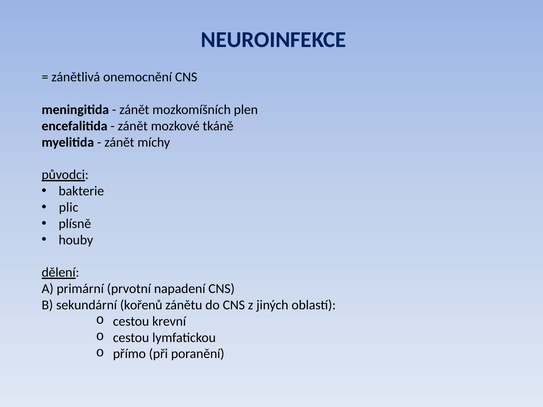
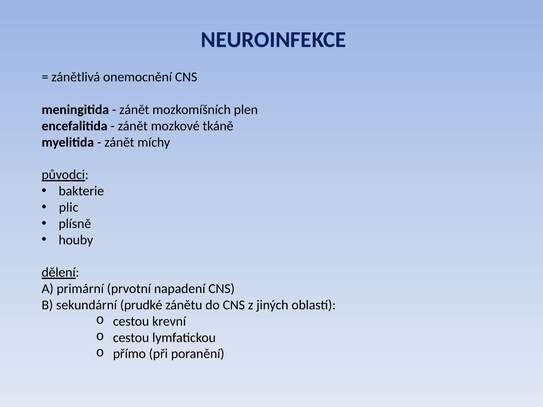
kořenů: kořenů -> prudké (141, 305)
